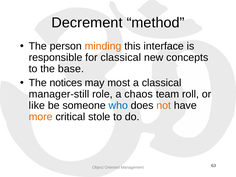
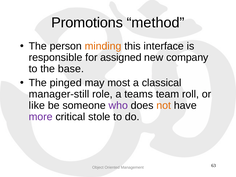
Decrement: Decrement -> Promotions (87, 23)
for classical: classical -> assigned (121, 57)
concepts: concepts -> company (187, 57)
notices: notices -> pinged (66, 83)
chaos: chaos -> teams (139, 94)
who colour: blue -> purple (118, 105)
more colour: orange -> purple (41, 117)
